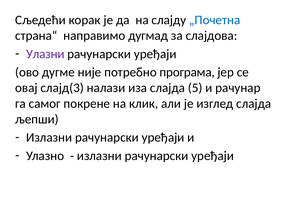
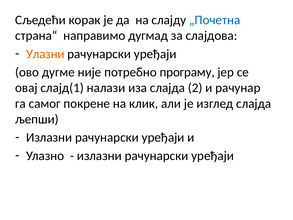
Улазни colour: purple -> orange (45, 54)
програма: програма -> програму (187, 72)
слајд(3: слајд(3 -> слајд(1 (62, 88)
5: 5 -> 2 (195, 88)
